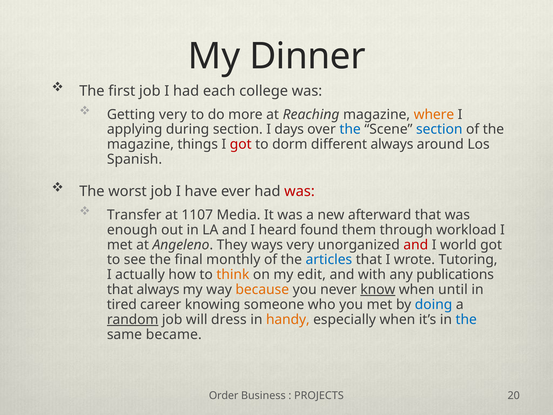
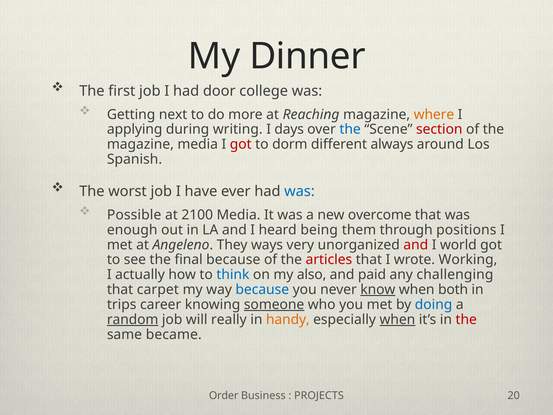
each: each -> door (219, 91)
Getting very: very -> next (173, 114)
during section: section -> writing (238, 129)
section colour: blue -> red (439, 129)
magazine things: things -> media (198, 144)
was colour: red -> blue (299, 191)
Transfer: Transfer -> Possible (134, 215)
1107: 1107 -> 2100 (197, 215)
afterward: afterward -> overcome (380, 215)
found: found -> being (319, 230)
workload: workload -> positions (466, 230)
final monthly: monthly -> because (233, 260)
articles colour: blue -> red (329, 260)
Tutoring: Tutoring -> Working (468, 260)
think colour: orange -> blue (233, 275)
edit: edit -> also (312, 275)
with: with -> paid (372, 275)
publications: publications -> challenging (455, 275)
that always: always -> carpet (158, 289)
because colour: orange -> blue (262, 289)
until: until -> both (453, 289)
tired: tired -> trips (122, 304)
someone underline: none -> present (274, 304)
dress: dress -> really (229, 319)
when underline: none -> present (397, 319)
the colour: blue -> red (466, 319)
